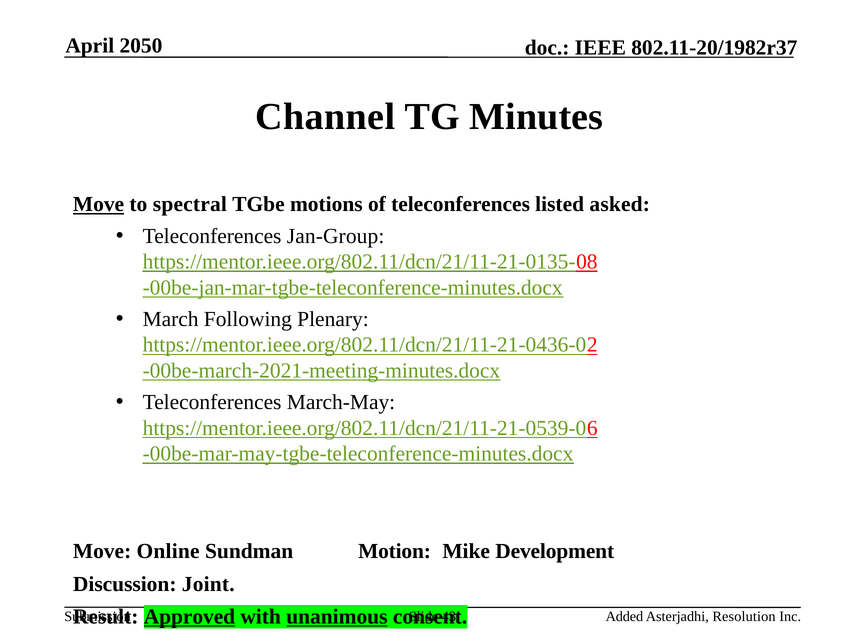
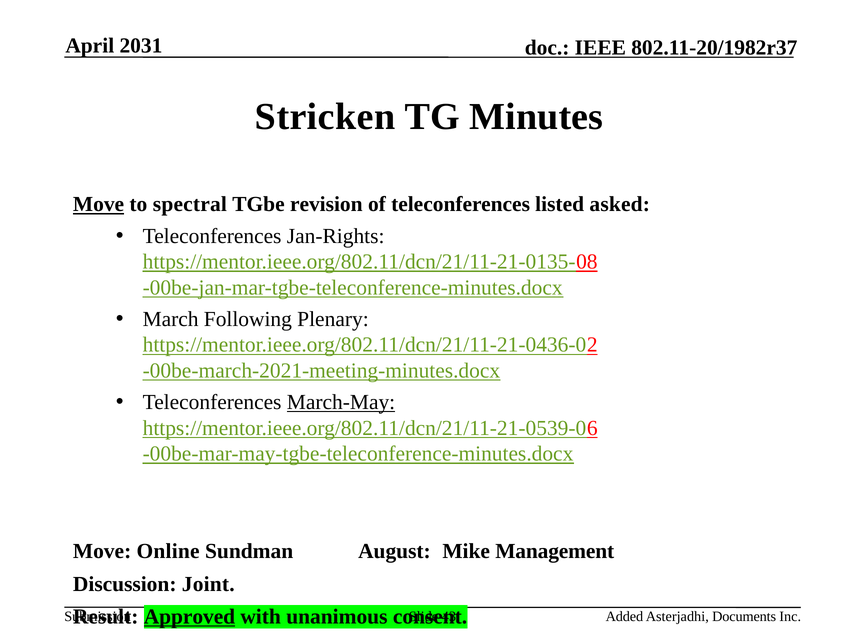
2050: 2050 -> 2031 (141, 45)
Channel: Channel -> Stricken (325, 117)
motions: motions -> revision (326, 205)
Jan-Group: Jan-Group -> Jan-Rights (336, 236)
March-May underline: none -> present (341, 403)
Motion: Motion -> August (394, 552)
Development: Development -> Management (555, 552)
unanimous underline: present -> none (337, 617)
Resolution: Resolution -> Documents (744, 617)
